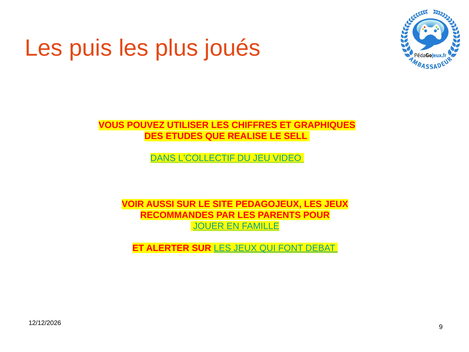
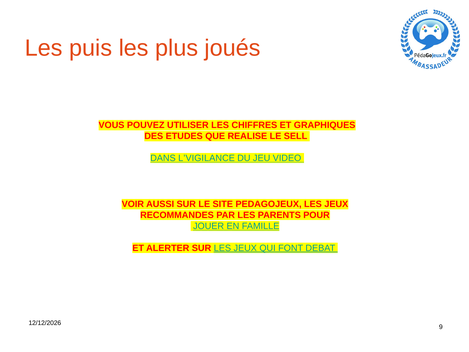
L’COLLECTIF: L’COLLECTIF -> L’VIGILANCE (207, 158)
